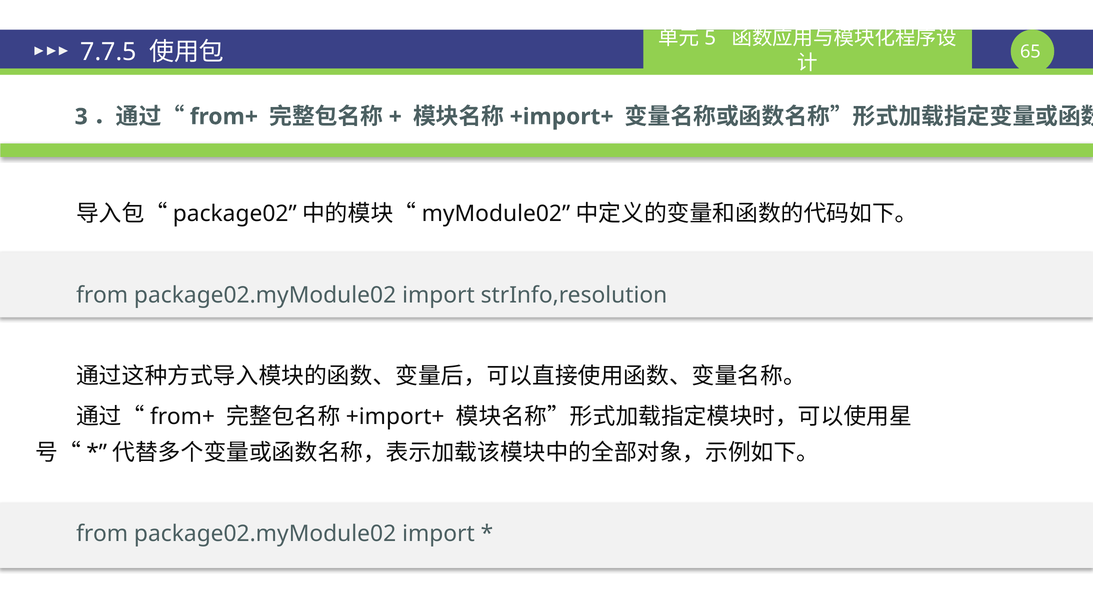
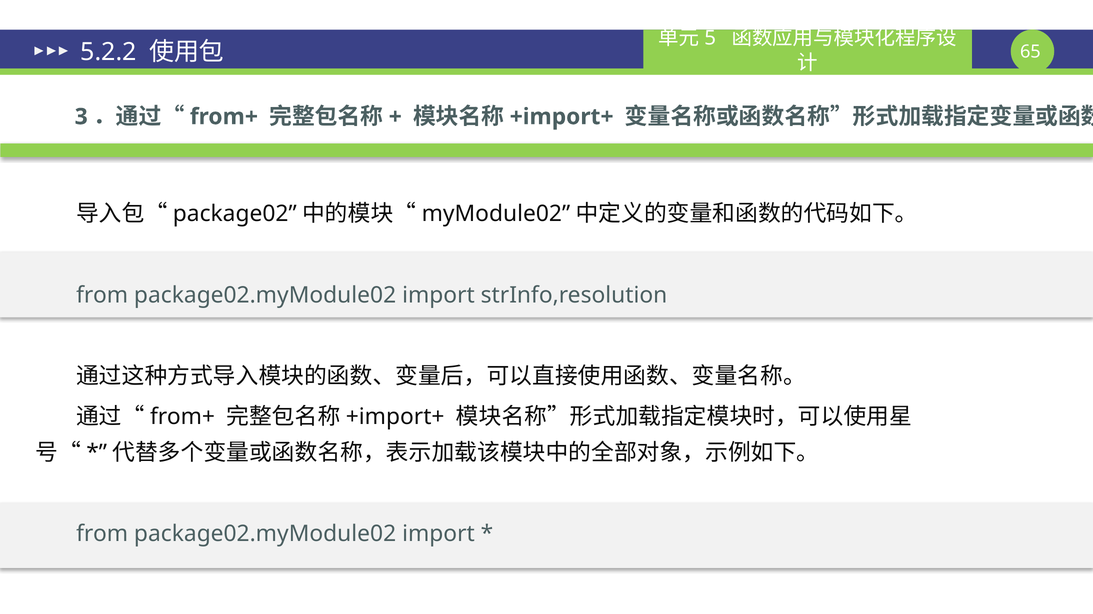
7.7.5: 7.7.5 -> 5.2.2 (108, 52)
